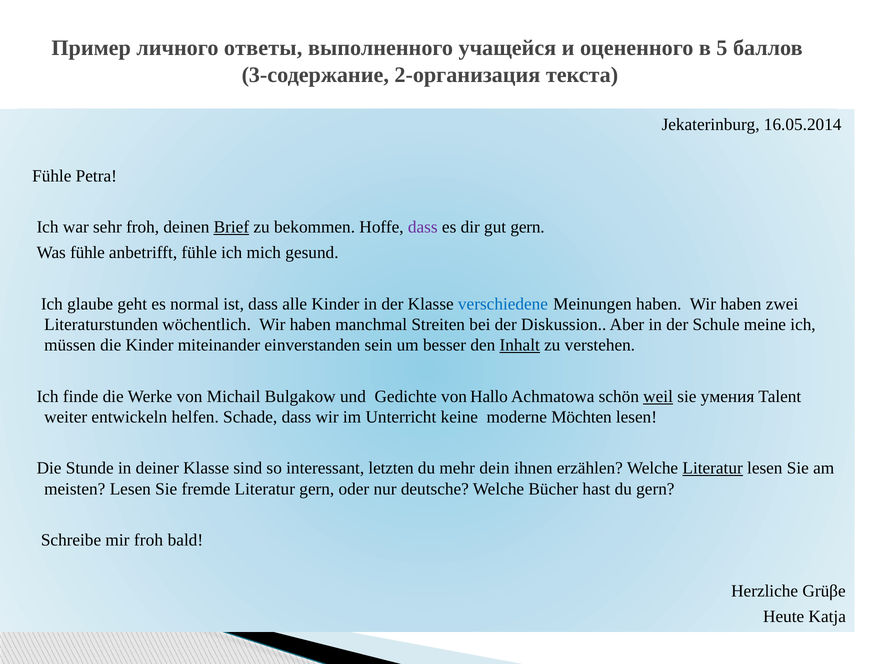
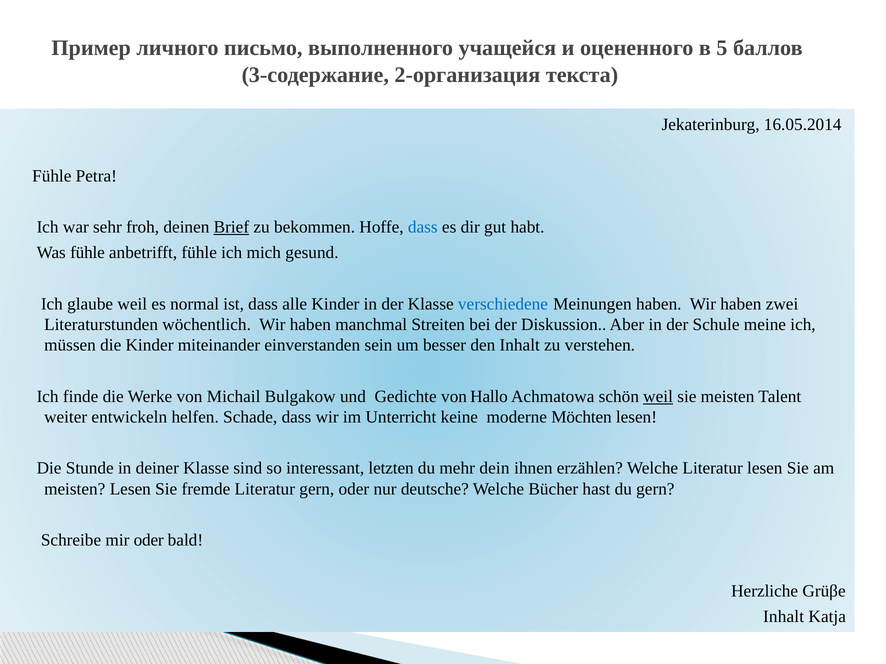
ответы: ответы -> письмо (263, 48)
dass colour: purple -> blue (423, 227)
gut gern: gern -> habt (527, 227)
glaube geht: geht -> weil (132, 304)
Inhalt underline: present -> none (520, 345)
sie умения: умения -> meisten (728, 397)
Literatur underline: present -> none (713, 469)
mir froh: froh -> oder (149, 540)
Heute: Heute -> Inhalt (784, 617)
